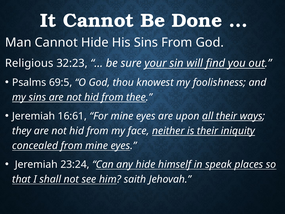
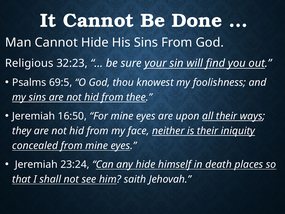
16:61: 16:61 -> 16:50 (72, 116)
speak: speak -> death (218, 164)
